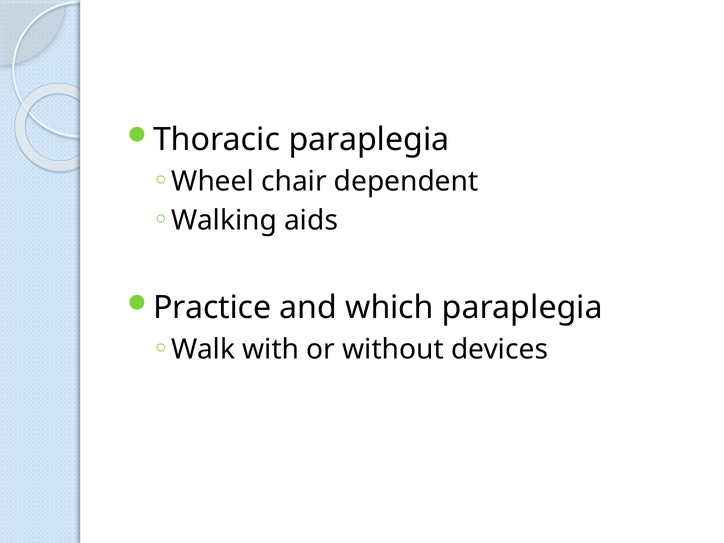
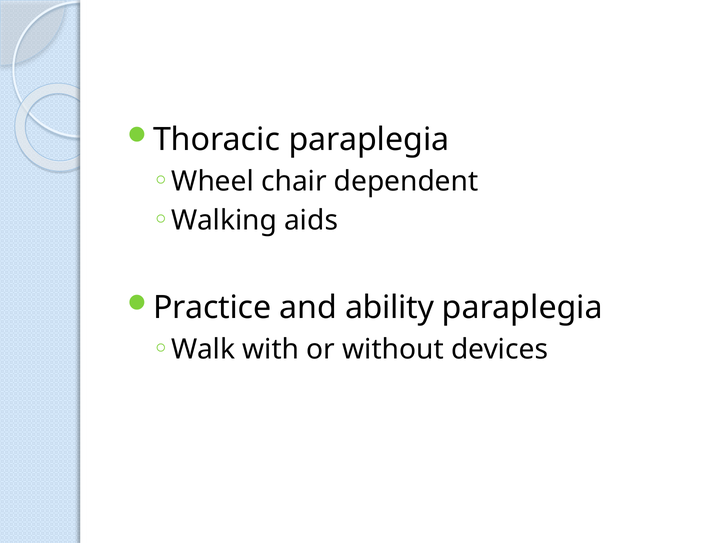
which: which -> ability (390, 308)
